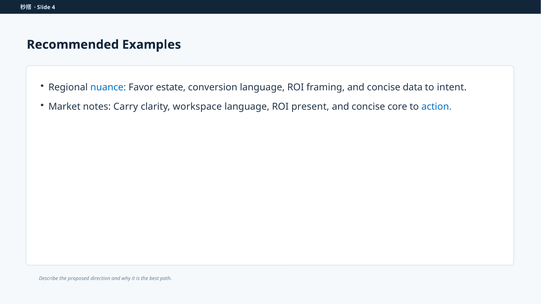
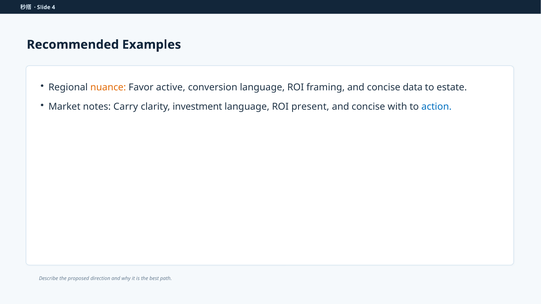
nuance colour: blue -> orange (108, 88)
estate: estate -> active (171, 88)
intent: intent -> estate (452, 88)
workspace: workspace -> investment (197, 107)
core: core -> with (397, 107)
